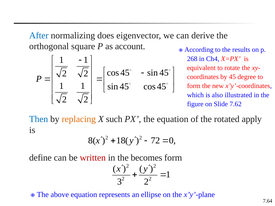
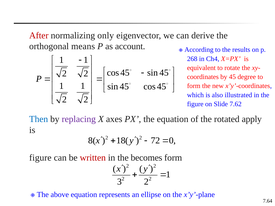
After colour: blue -> red (39, 35)
does: does -> only (106, 35)
square: square -> means (83, 46)
replacing colour: orange -> purple (79, 119)
such: such -> axes (114, 119)
define: define -> figure (40, 158)
